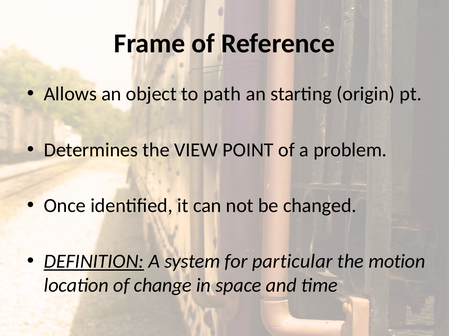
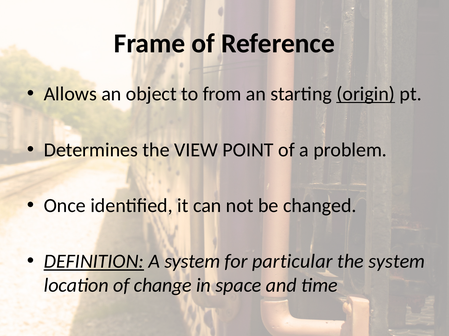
path: path -> from (222, 94)
origin underline: none -> present (366, 94)
the motion: motion -> system (397, 262)
